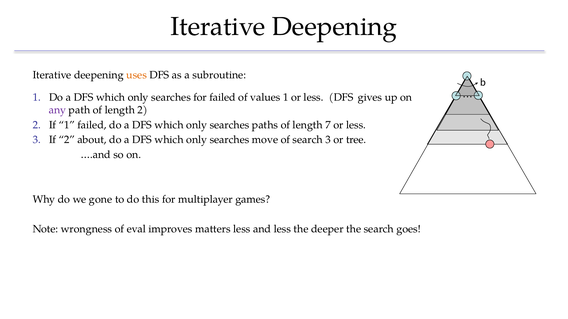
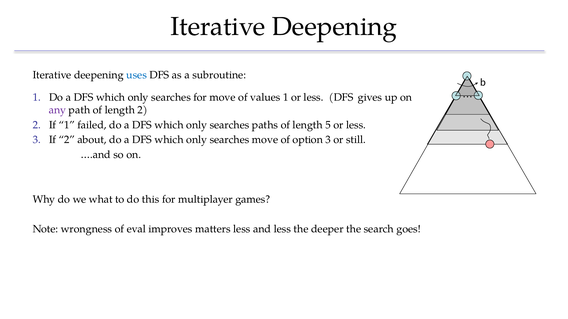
uses colour: orange -> blue (137, 75)
for failed: failed -> move (223, 97)
7: 7 -> 5 (328, 125)
of search: search -> option (308, 140)
tree: tree -> still (356, 140)
gone: gone -> what (101, 200)
